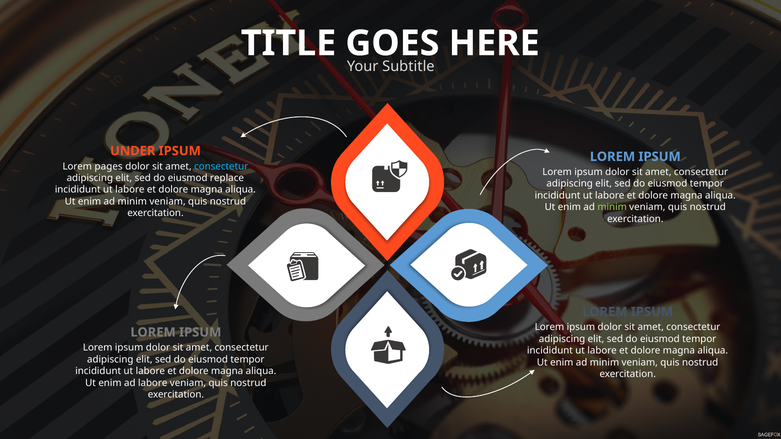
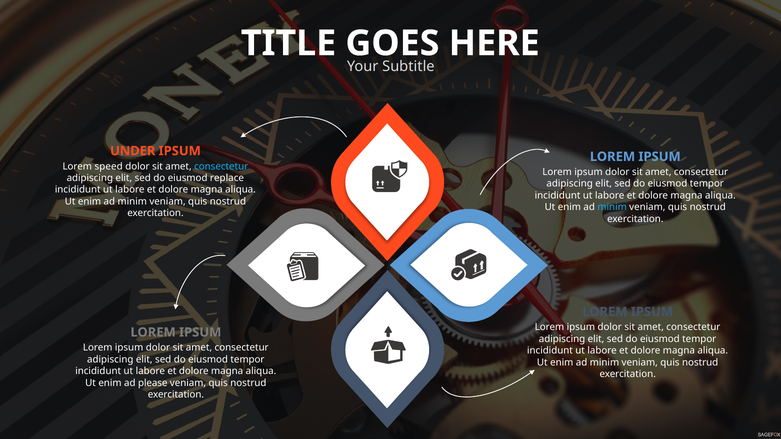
pages: pages -> speed (109, 166)
minim colour: light green -> light blue (612, 207)
ad labore: labore -> please (153, 383)
